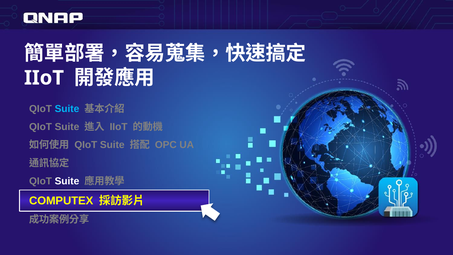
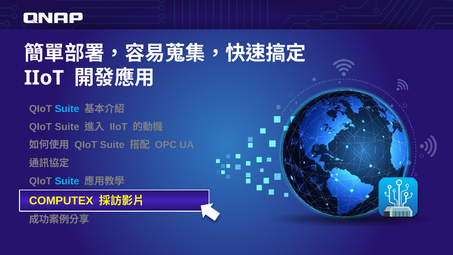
Suite colour: white -> light blue (67, 181)
